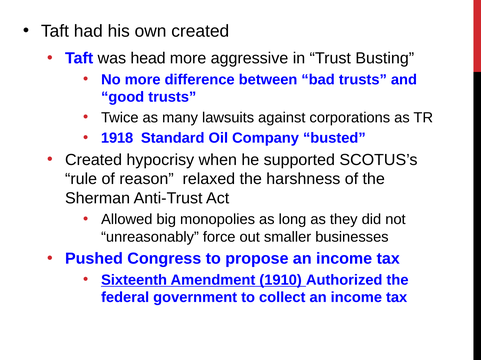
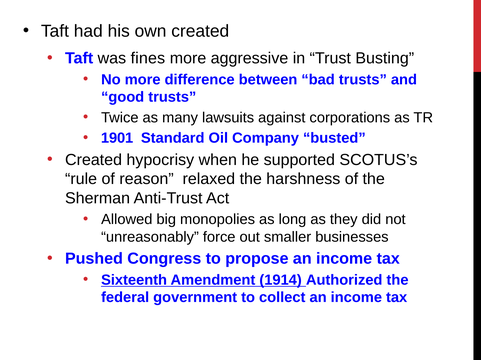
head: head -> fines (148, 58)
1918: 1918 -> 1901 (117, 138)
1910: 1910 -> 1914 (281, 280)
